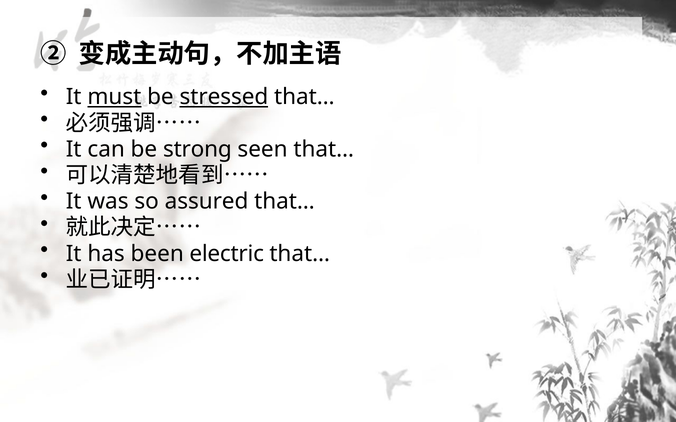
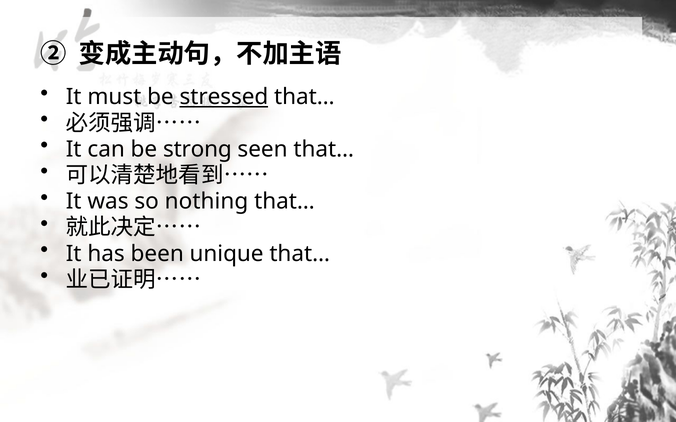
must underline: present -> none (114, 97)
assured: assured -> nothing (206, 202)
electric: electric -> unique (227, 254)
